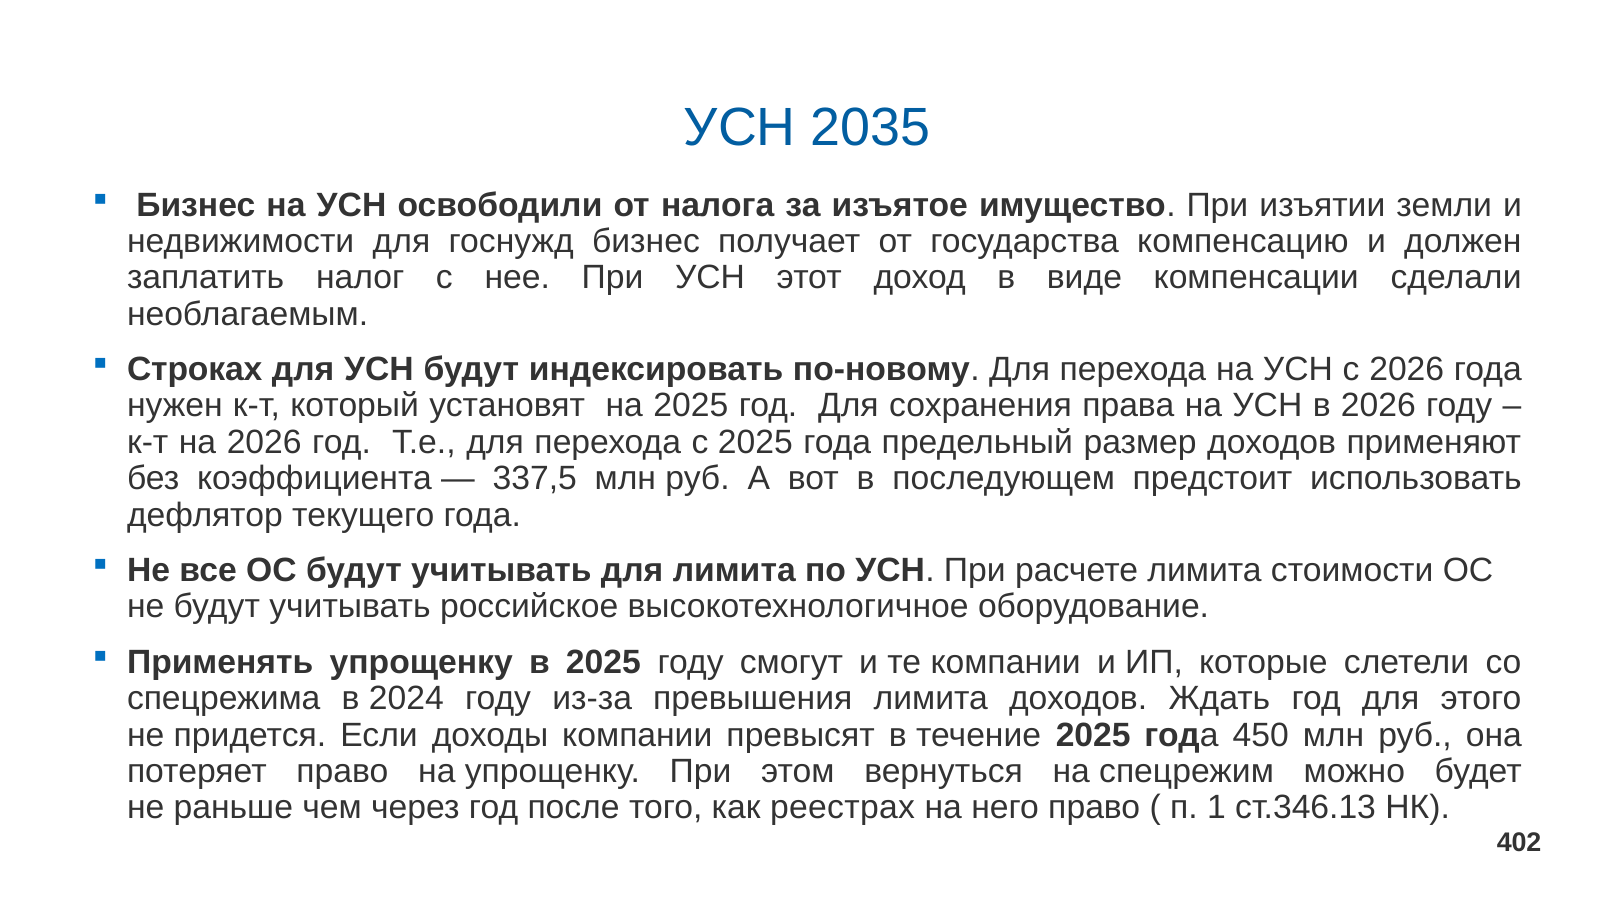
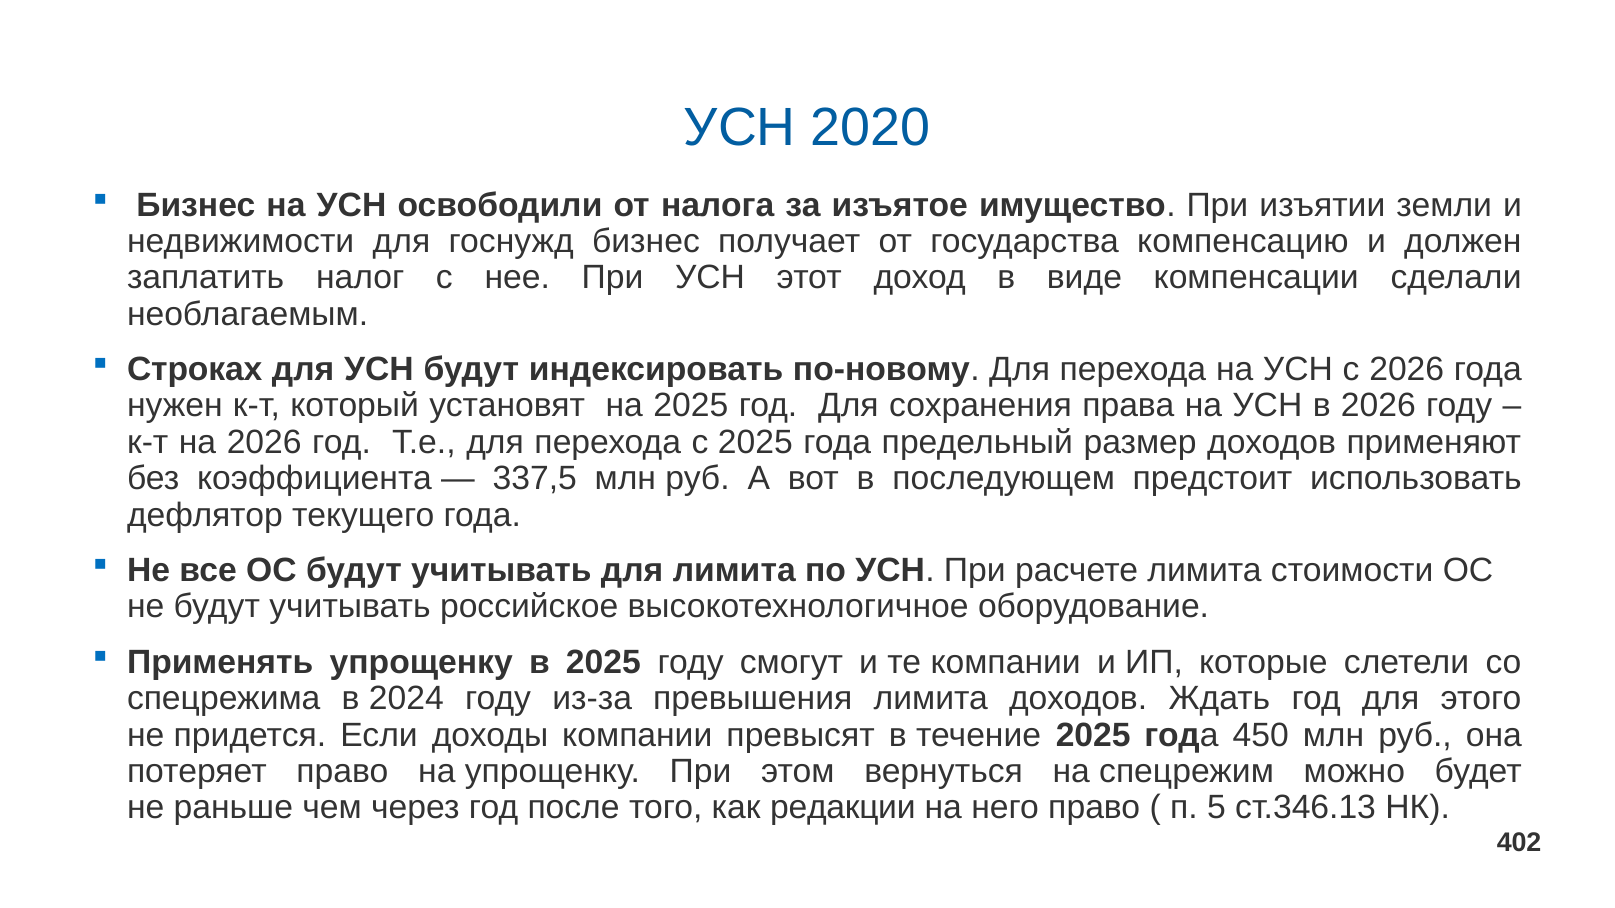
2035: 2035 -> 2020 (871, 128)
реестрах: реестрах -> редакции (843, 808)
1: 1 -> 5 (1216, 808)
